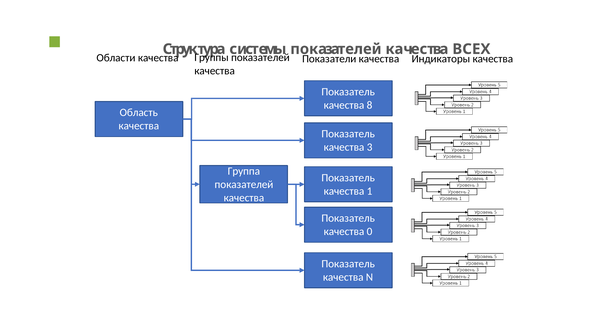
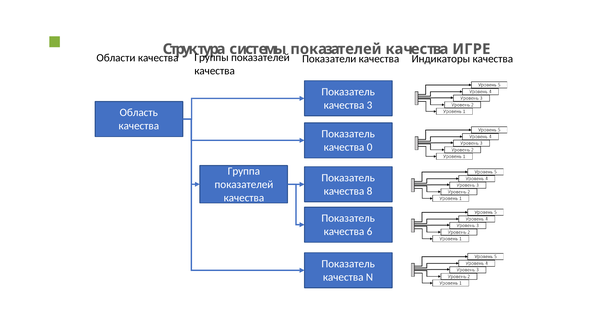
ВСЕХ: ВСЕХ -> ИГРЕ (471, 49)
8: 8 -> 3 (370, 105)
3: 3 -> 0 (370, 147)
1: 1 -> 8 (370, 191)
0: 0 -> 6 (370, 231)
